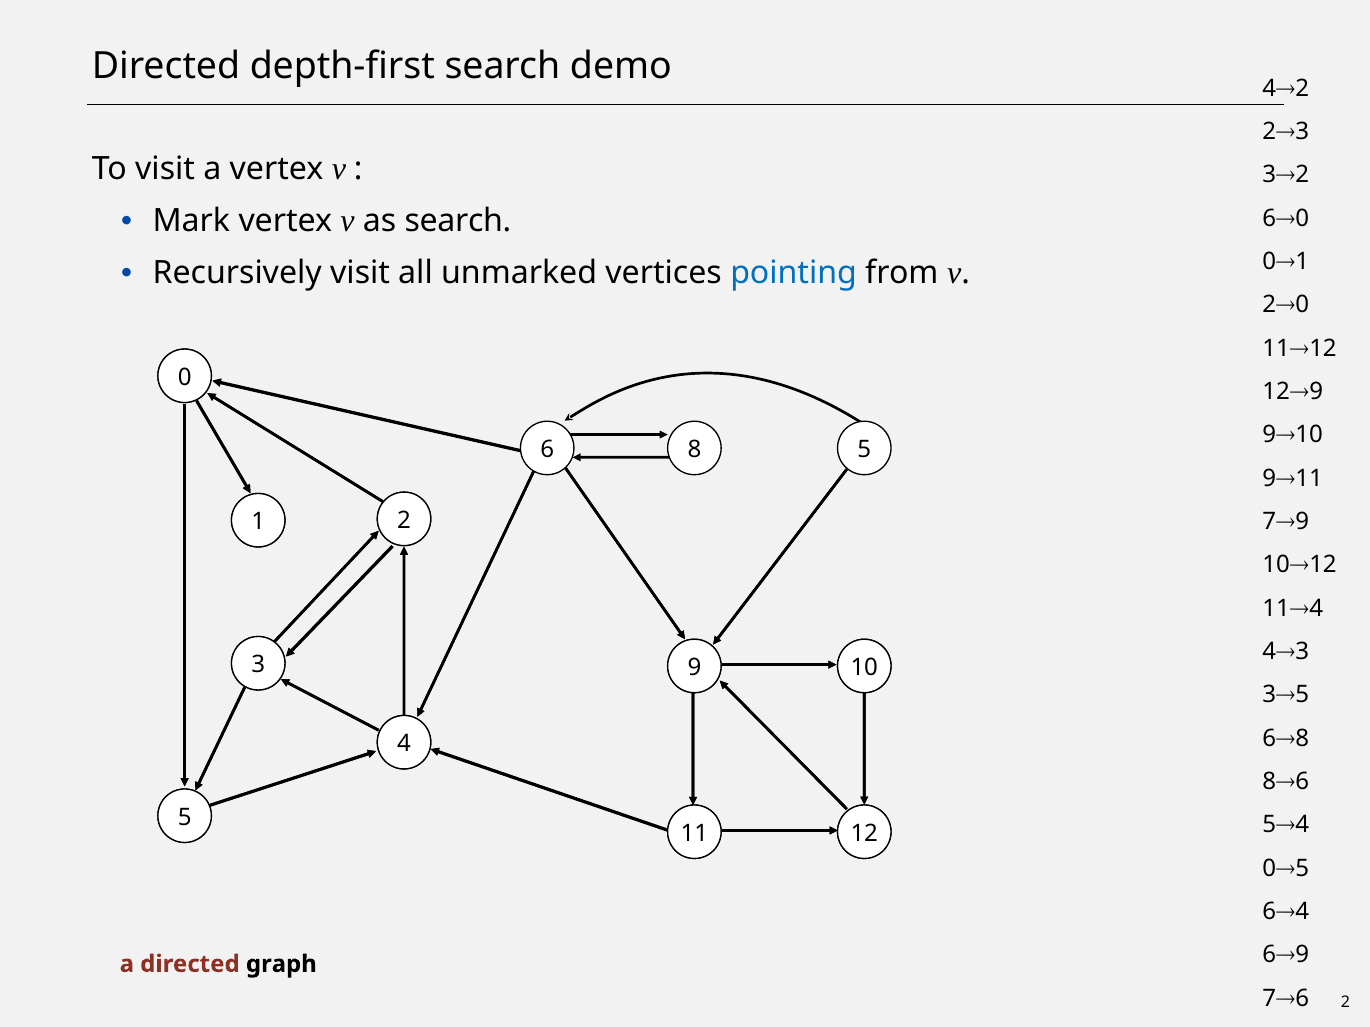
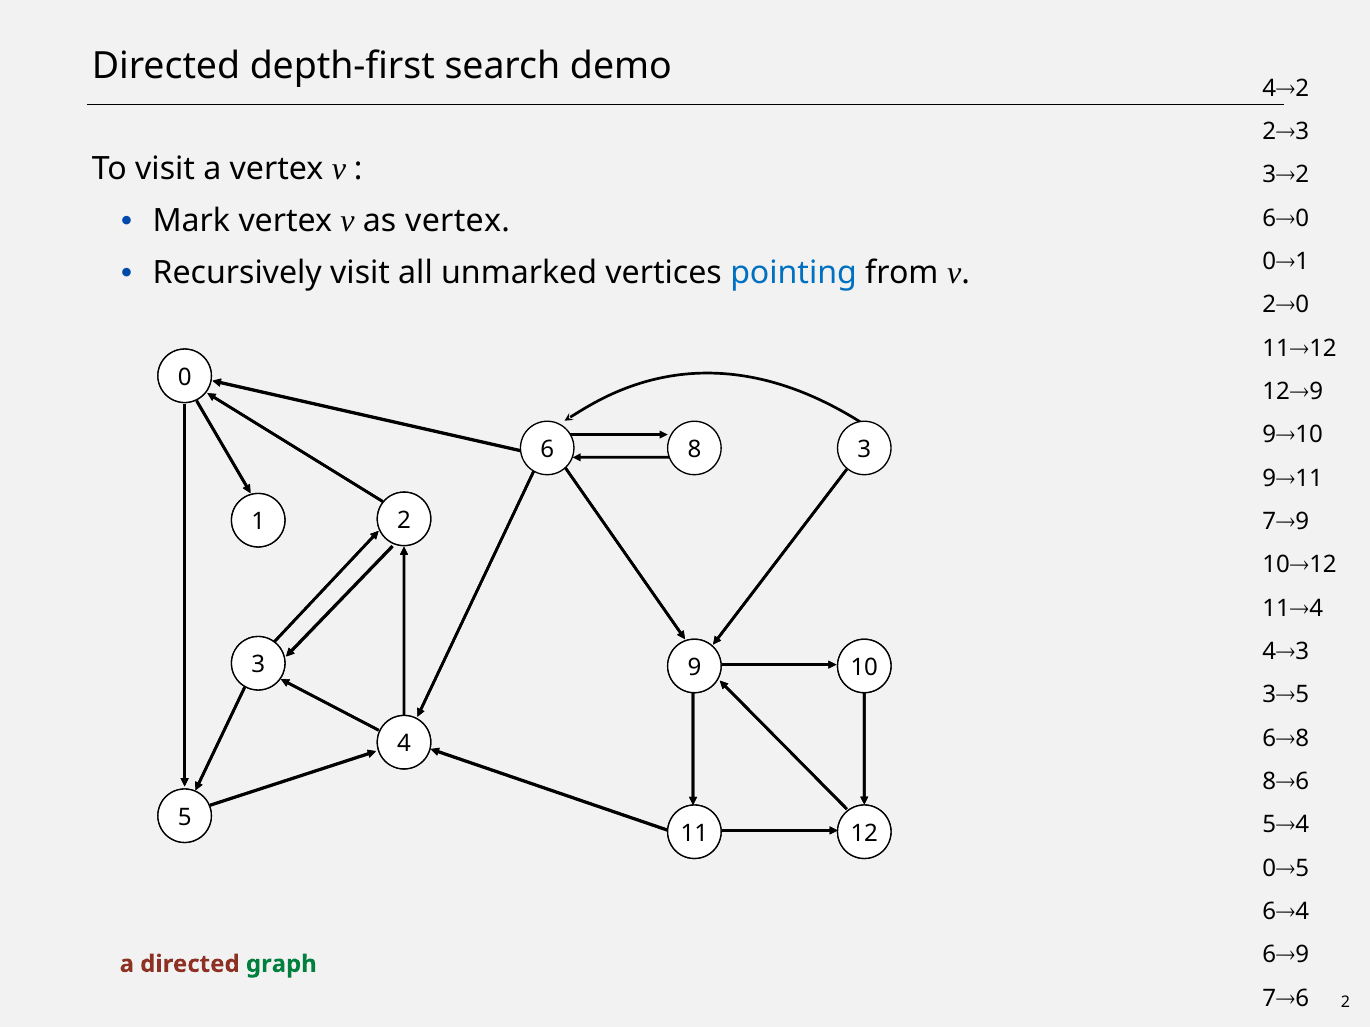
as search: search -> vertex (458, 221)
8 5: 5 -> 3 (864, 450)
graph colour: black -> green (281, 964)
